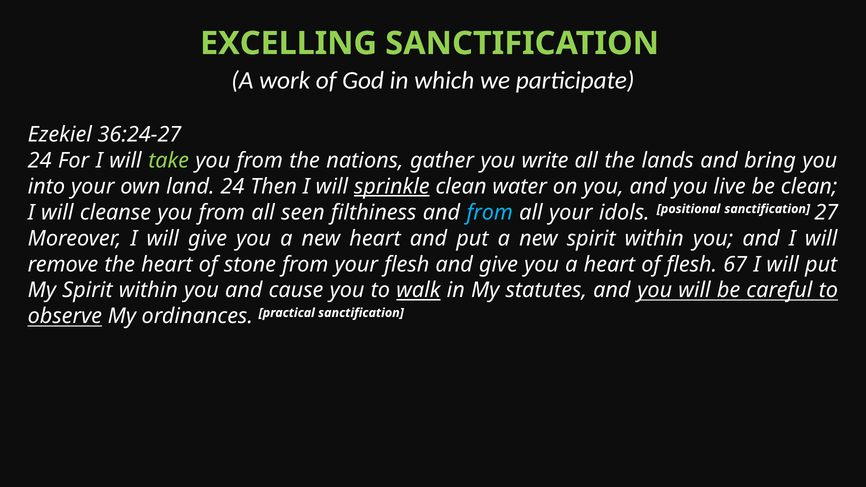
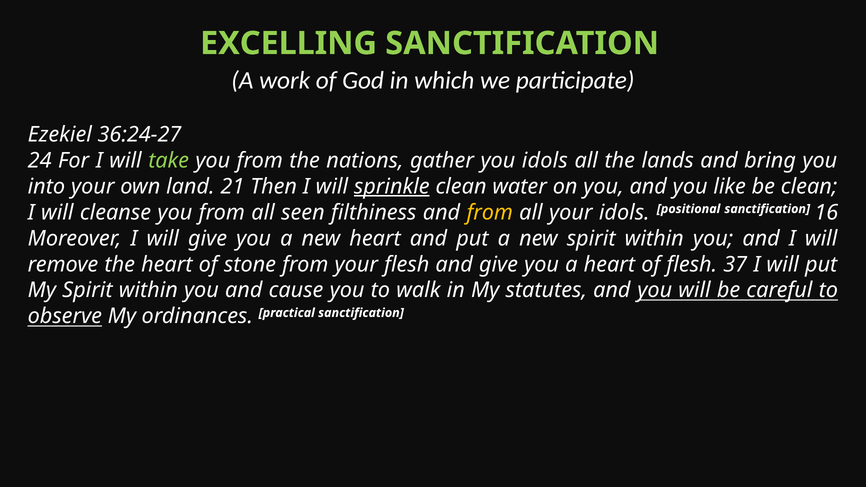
you write: write -> idols (545, 161)
land 24: 24 -> 21 (232, 186)
live: live -> like (730, 186)
from colour: light blue -> yellow (490, 212)
27: 27 -> 16 (826, 212)
67: 67 -> 37 (735, 264)
walk underline: present -> none (418, 290)
